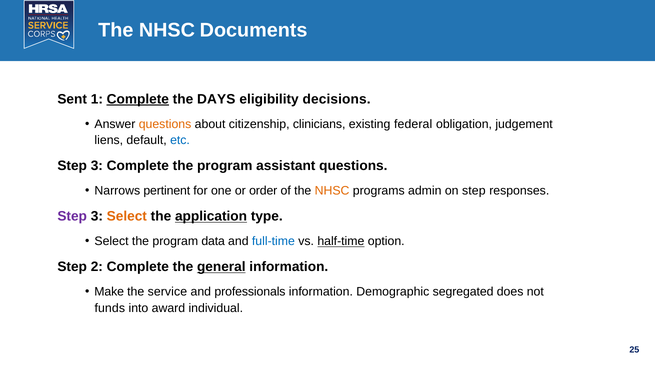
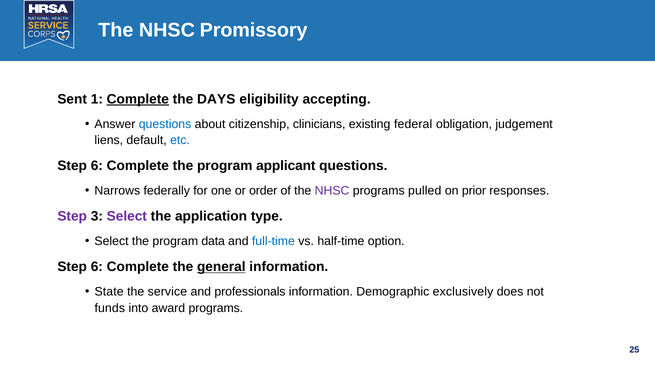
Documents: Documents -> Promissory (254, 30)
decisions: decisions -> accepting (337, 99)
questions colour: orange -> blue (165, 124)
3: 3 -> 6 (97, 166)
assistant: assistant -> applicant (286, 166)
pertinent: pertinent -> federally (167, 191)
NHSC colour: orange -> purple (332, 191)
admin: admin -> pulled (425, 191)
on step: step -> prior (474, 191)
Select colour: orange -> purple (127, 217)
application underline: present -> none (211, 217)
half-time underline: present -> none (341, 242)
2: 2 -> 6 (97, 267)
Make: Make -> State (109, 292)
segregated: segregated -> exclusively (463, 292)
award individual: individual -> programs (216, 308)
